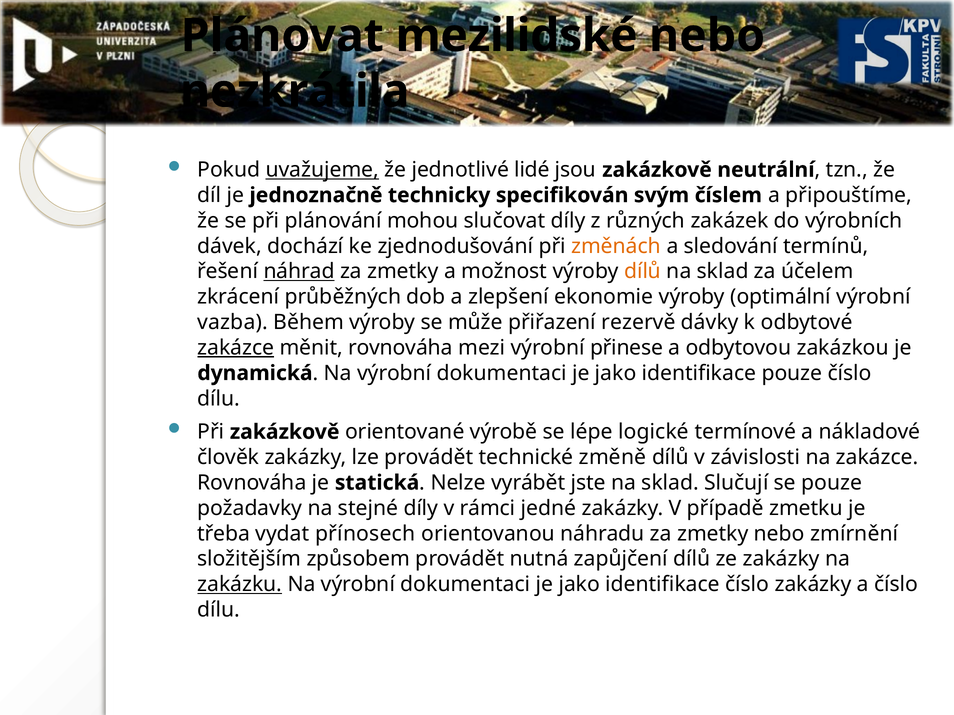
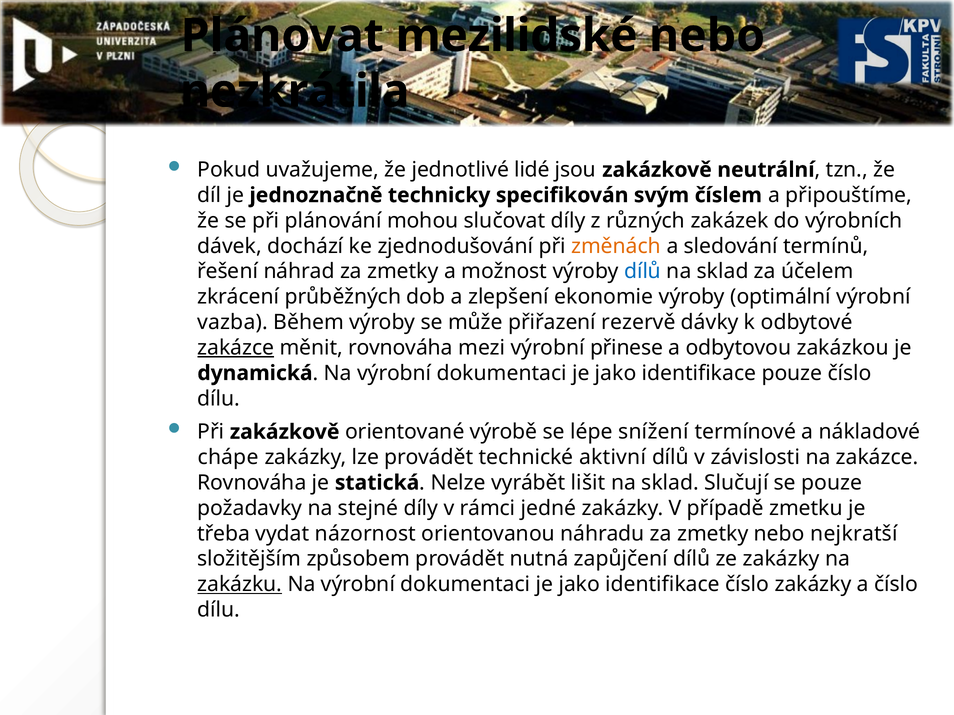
uvažujeme underline: present -> none (322, 170)
náhrad underline: present -> none (299, 272)
dílů colour: orange -> blue (643, 272)
logické: logické -> snížení (653, 432)
člověk: člověk -> chápe (228, 458)
změně: změně -> aktivní (613, 458)
jste: jste -> lišit (588, 483)
přínosech: přínosech -> názornost (365, 534)
zmírnění: zmírnění -> nejkratší (854, 534)
